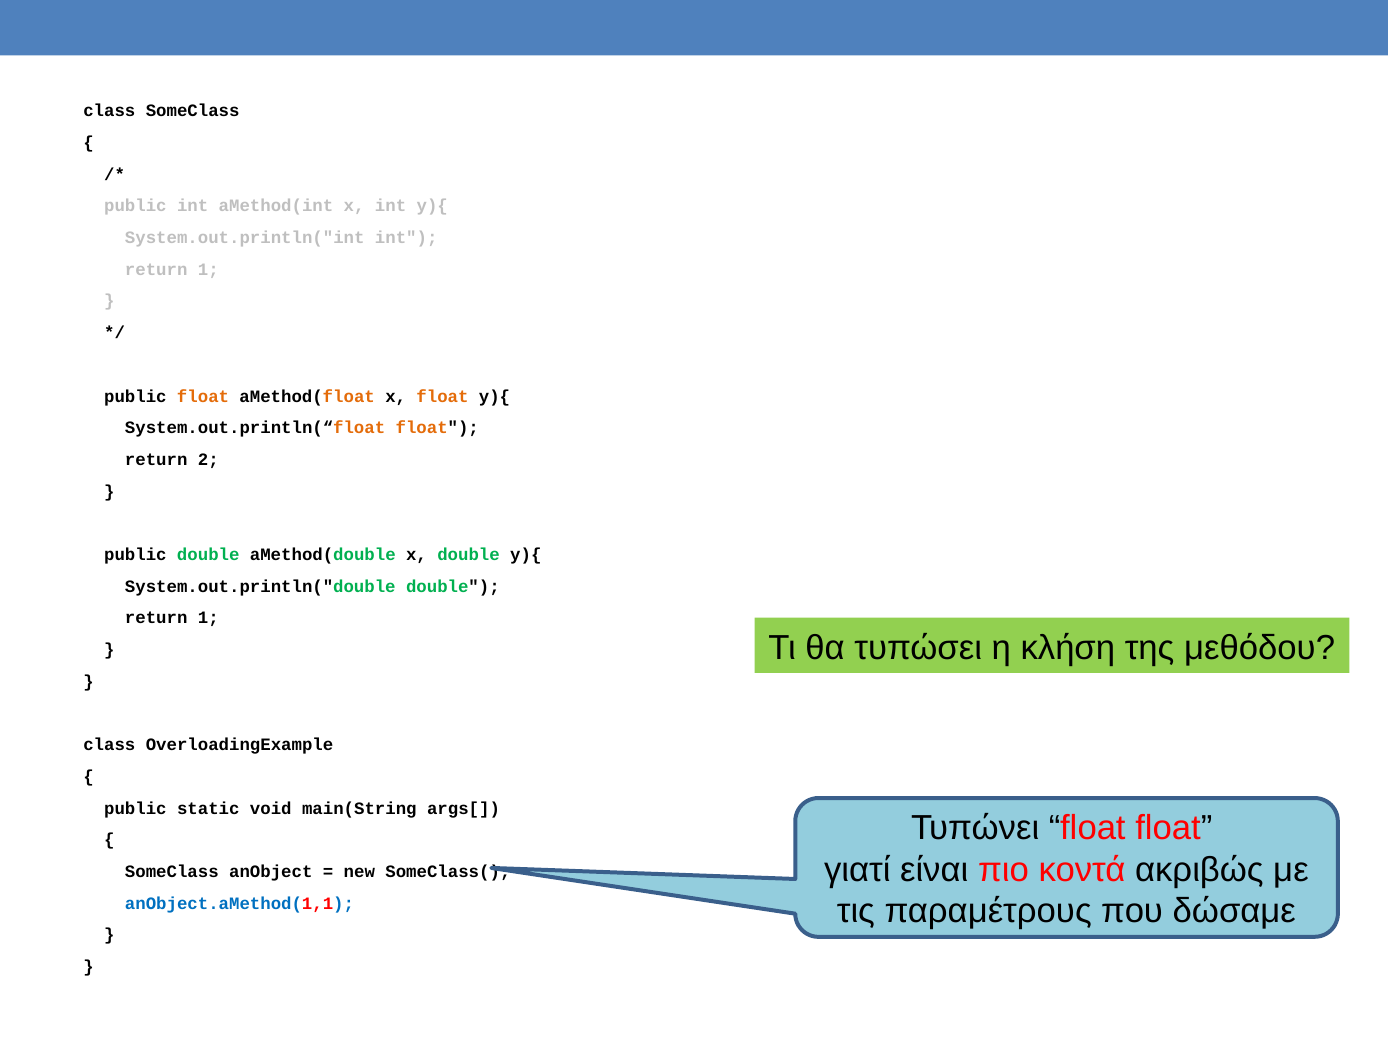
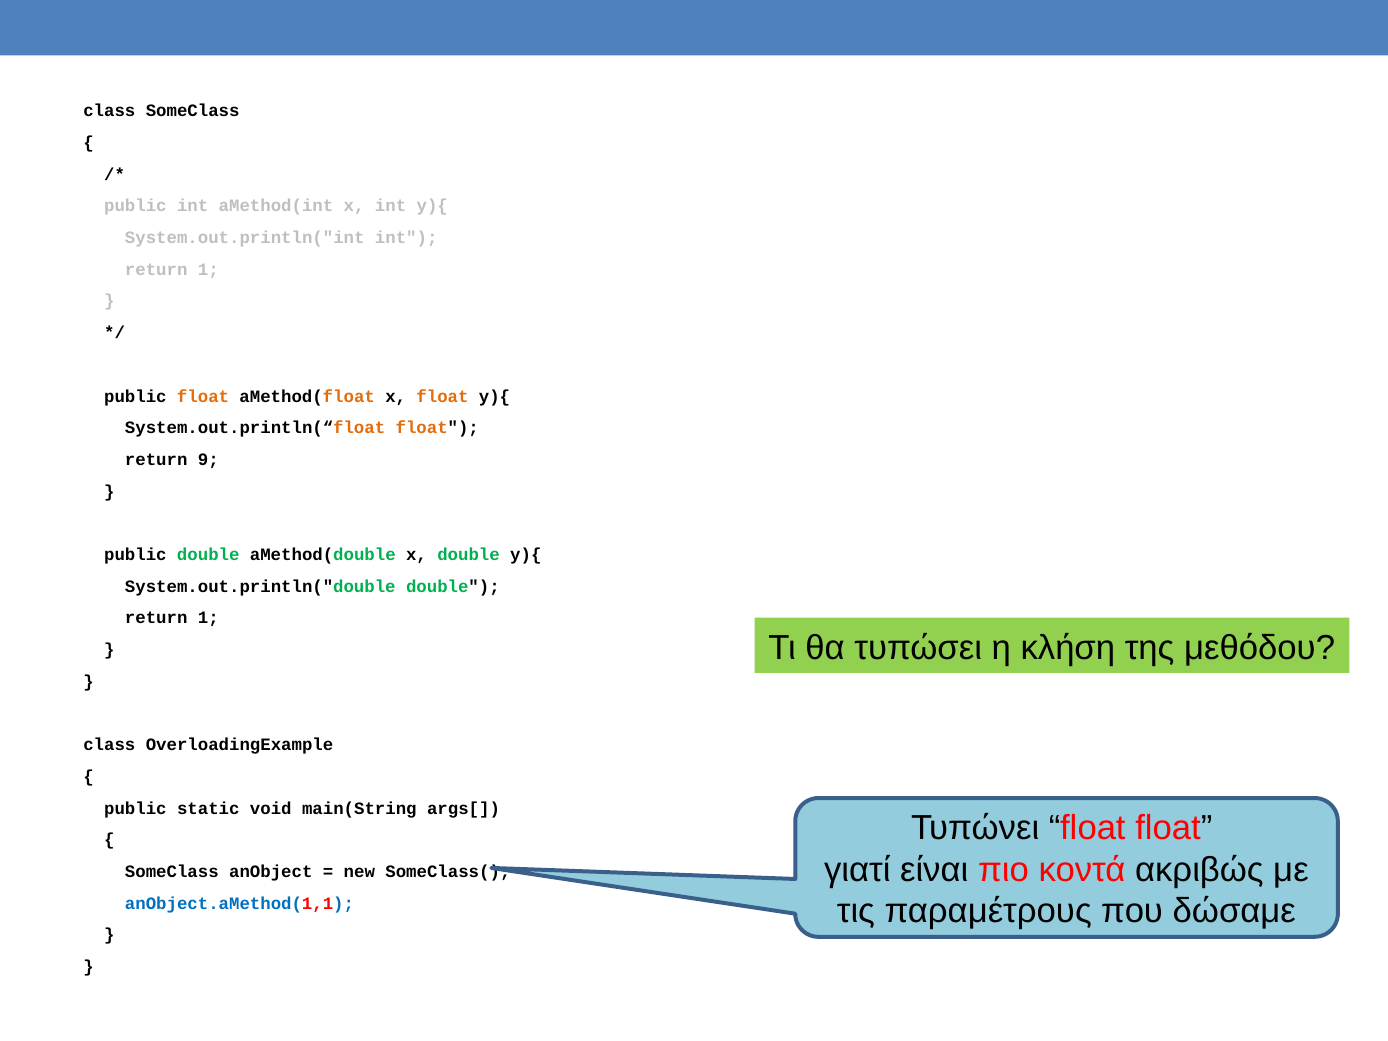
2: 2 -> 9 (208, 460)
